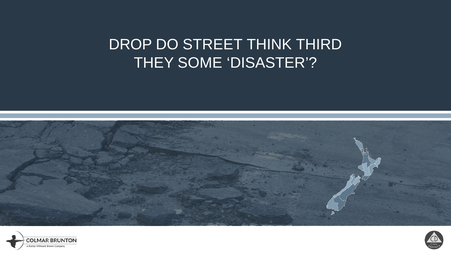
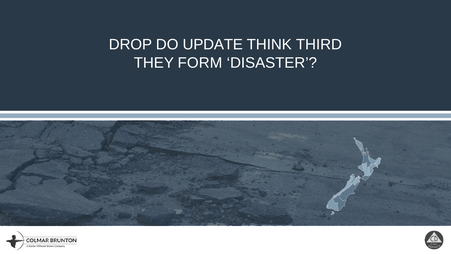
STREET: STREET -> UPDATE (213, 45)
SOME: SOME -> FORM (200, 63)
